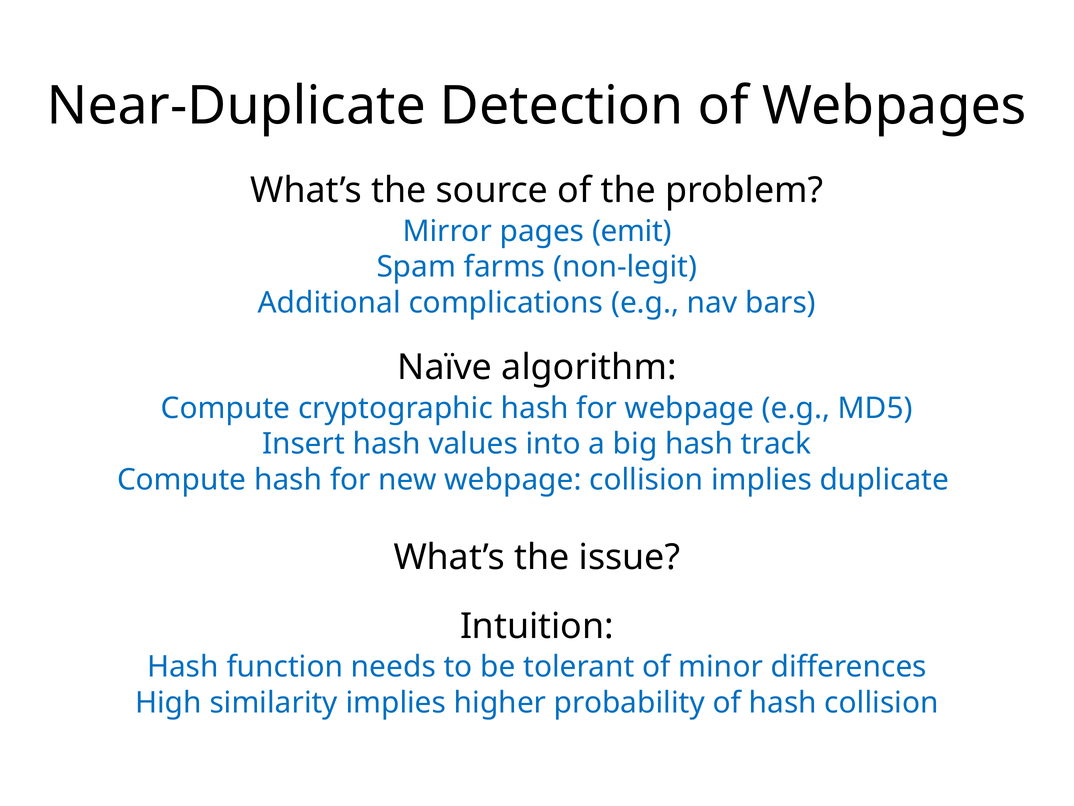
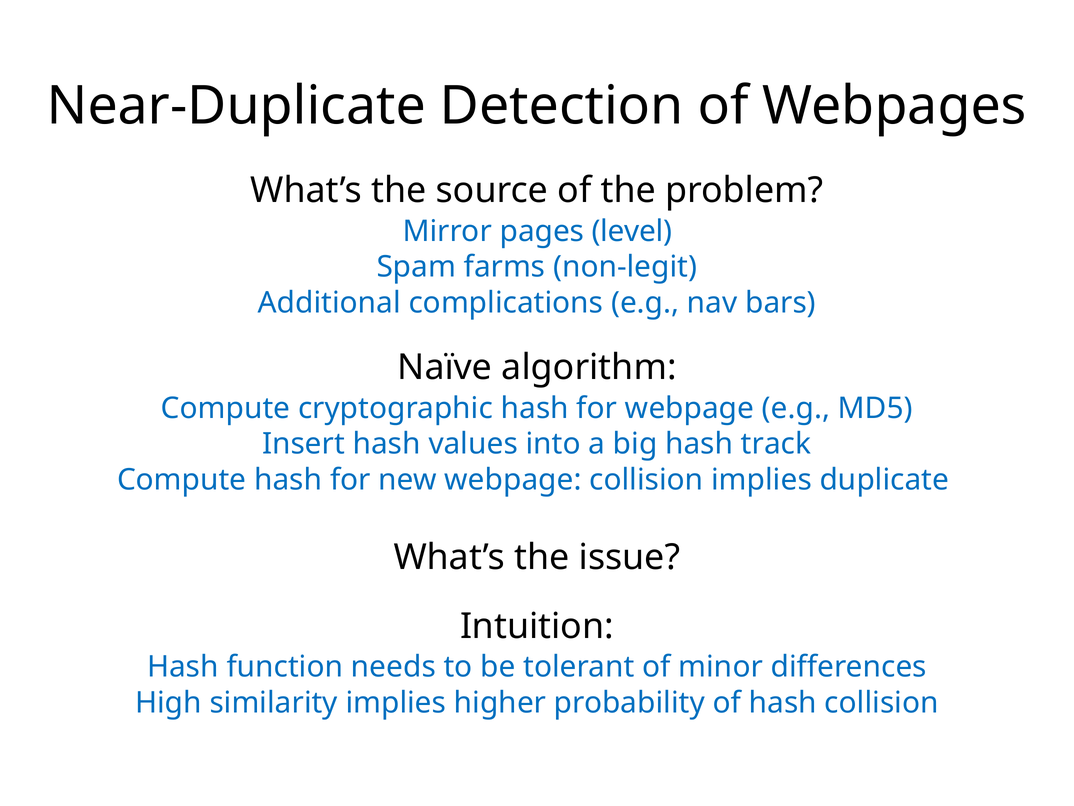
emit: emit -> level (632, 231)
